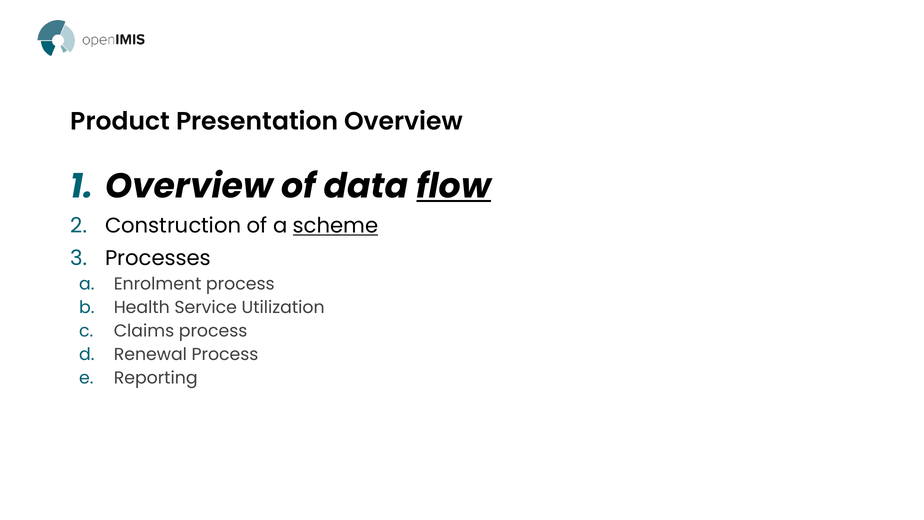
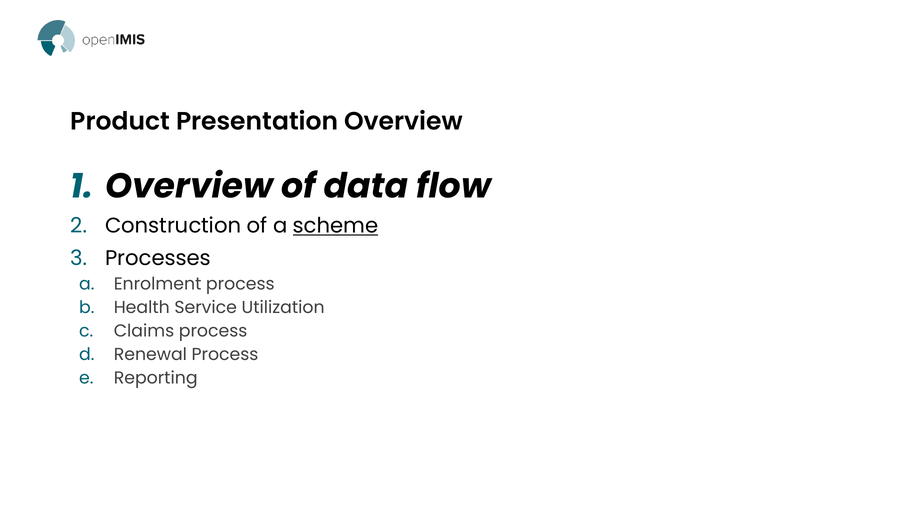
flow underline: present -> none (454, 186)
